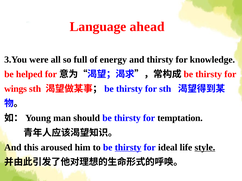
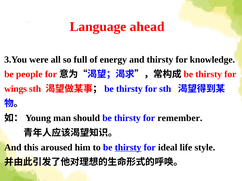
helped: helped -> people (29, 74)
temptation: temptation -> remember (180, 118)
style underline: present -> none (205, 148)
